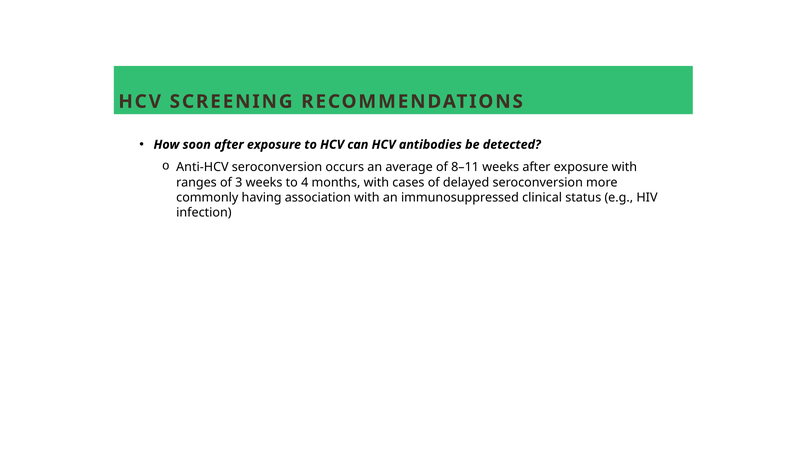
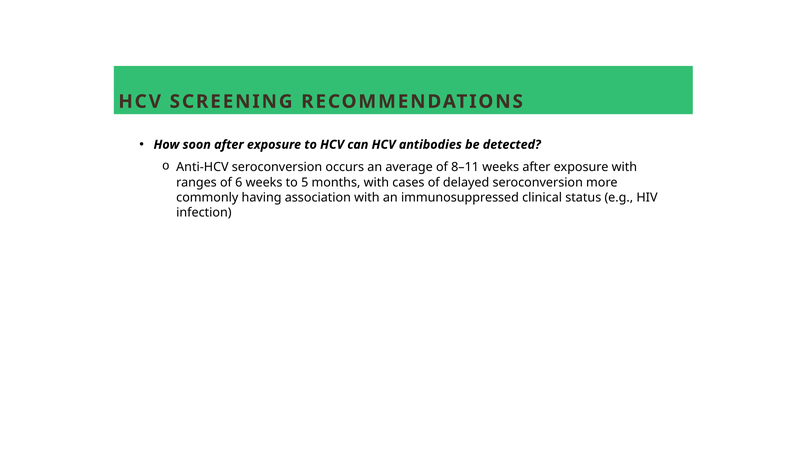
3: 3 -> 6 (239, 182)
4: 4 -> 5 (305, 182)
